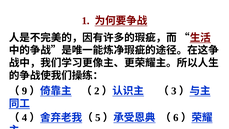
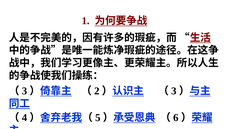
9: 9 -> 3 (25, 91)
